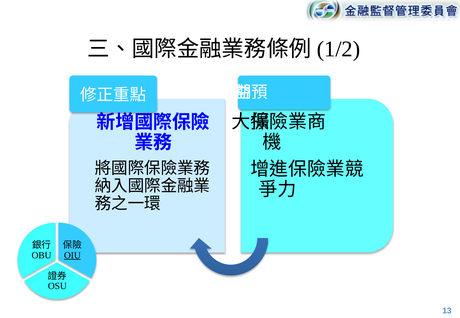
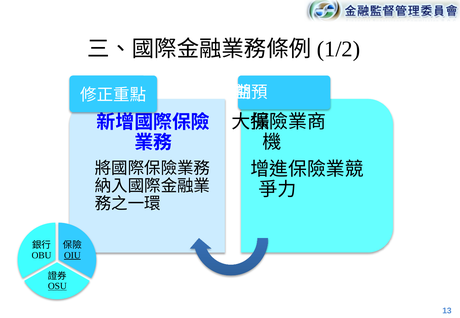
OSU underline: none -> present (57, 287)
